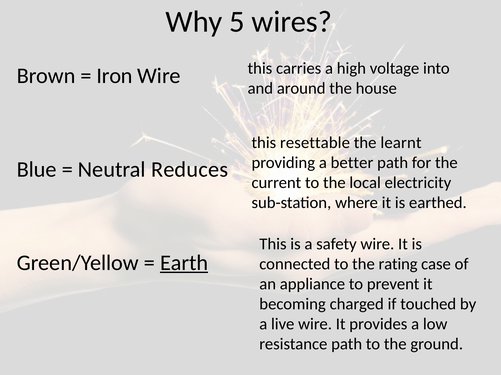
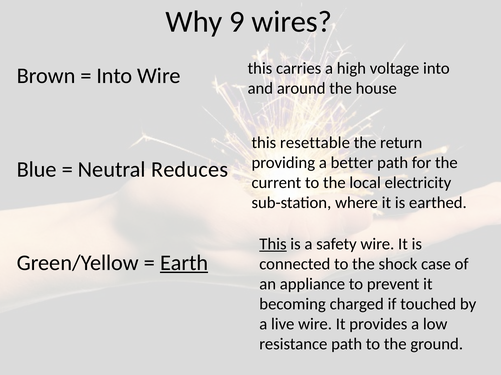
5: 5 -> 9 (237, 22)
Iron: Iron -> Into (114, 76)
learnt: learnt -> return (401, 143)
This underline: none -> present (273, 245)
rating: rating -> shock (398, 265)
